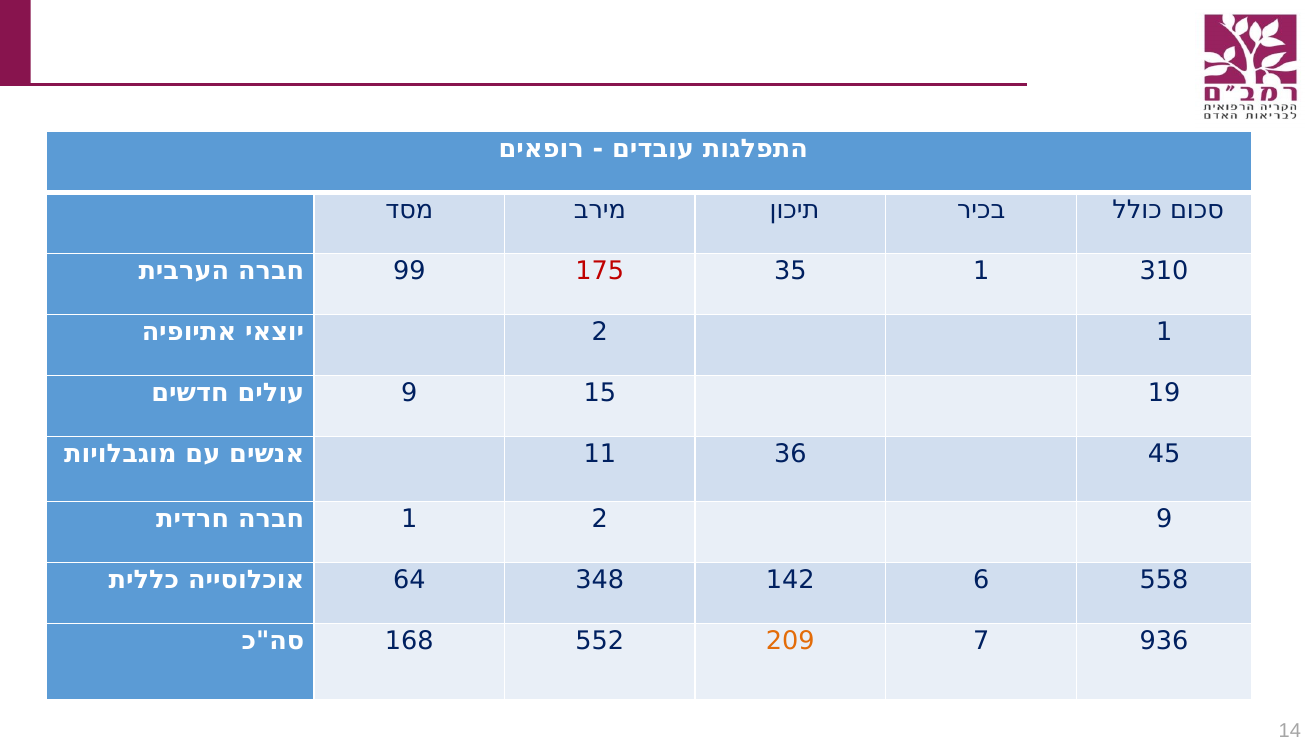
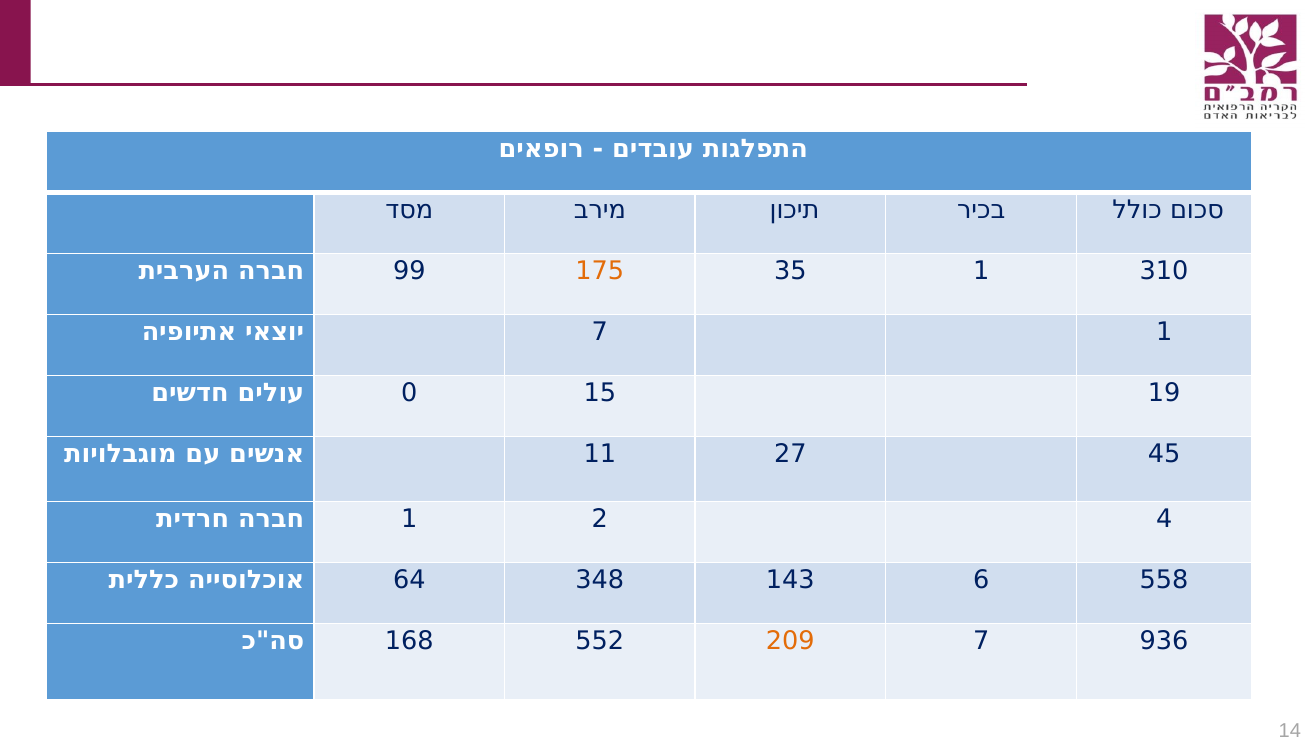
175 colour: red -> orange (600, 271)
2: 2 -> 7 (600, 332)
9: 9 -> 0 (409, 393)
36: 36 -> 27 (790, 454)
2 9: 9 -> 4 (1164, 519)
142: 142 -> 143 (790, 580)
